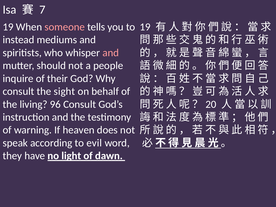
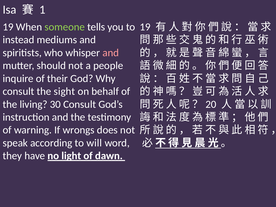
7: 7 -> 1 (42, 10)
someone colour: pink -> light green (65, 27)
96: 96 -> 30 (55, 104)
heaven: heaven -> wrongs (79, 130)
evil: evil -> will (94, 143)
